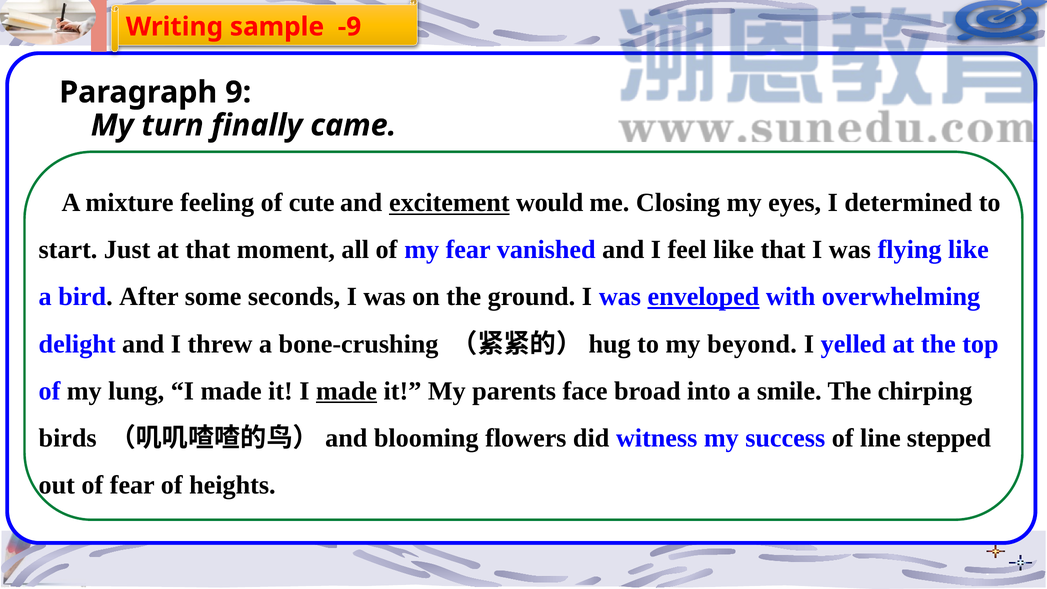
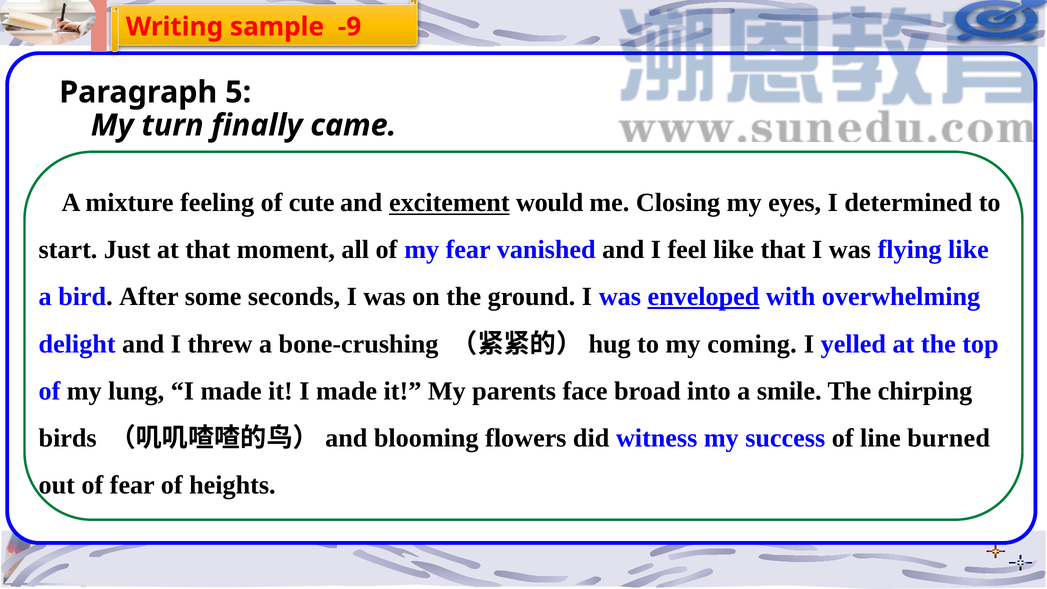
9: 9 -> 5 (238, 92)
beyond: beyond -> coming (752, 344)
made underline: present -> none (347, 391)
stepped: stepped -> burned (949, 438)
